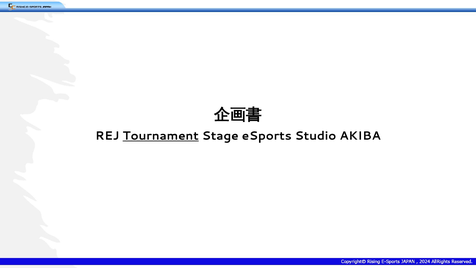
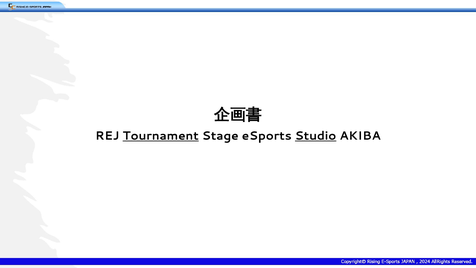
Studio underline: none -> present (316, 136)
